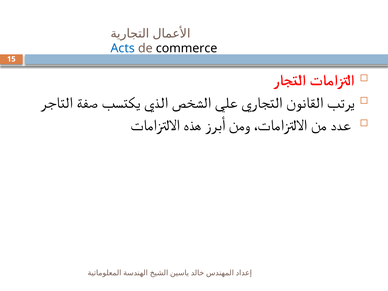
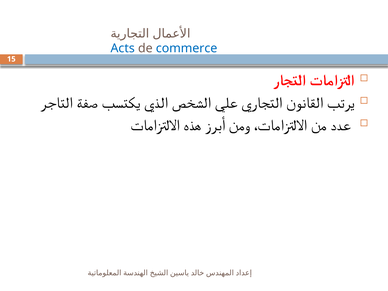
commerce colour: black -> blue (187, 48)
